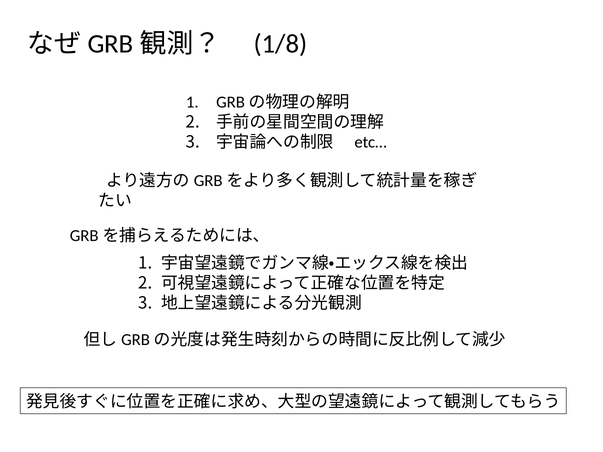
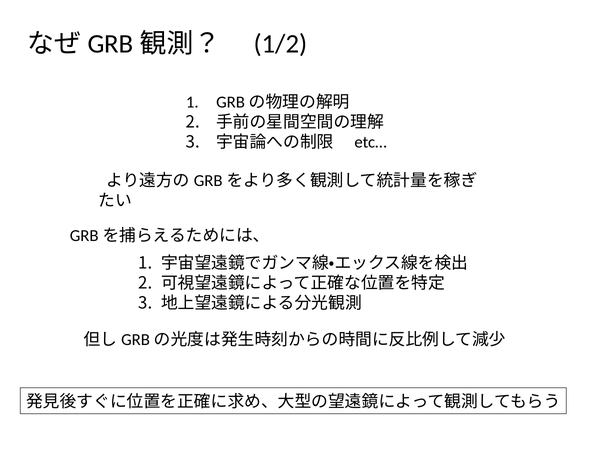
1/8: 1/8 -> 1/2 (281, 44)
